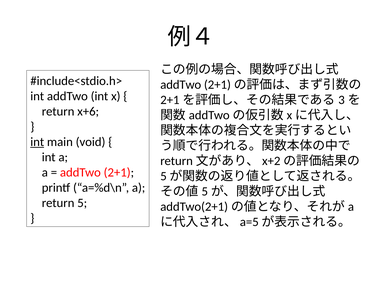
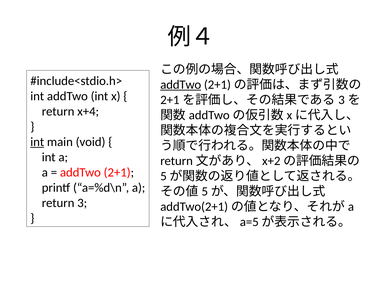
addTwo underline: none -> present (181, 85)
x+6: x+6 -> x+4 (88, 112)
5: 5 -> 3 (82, 203)
